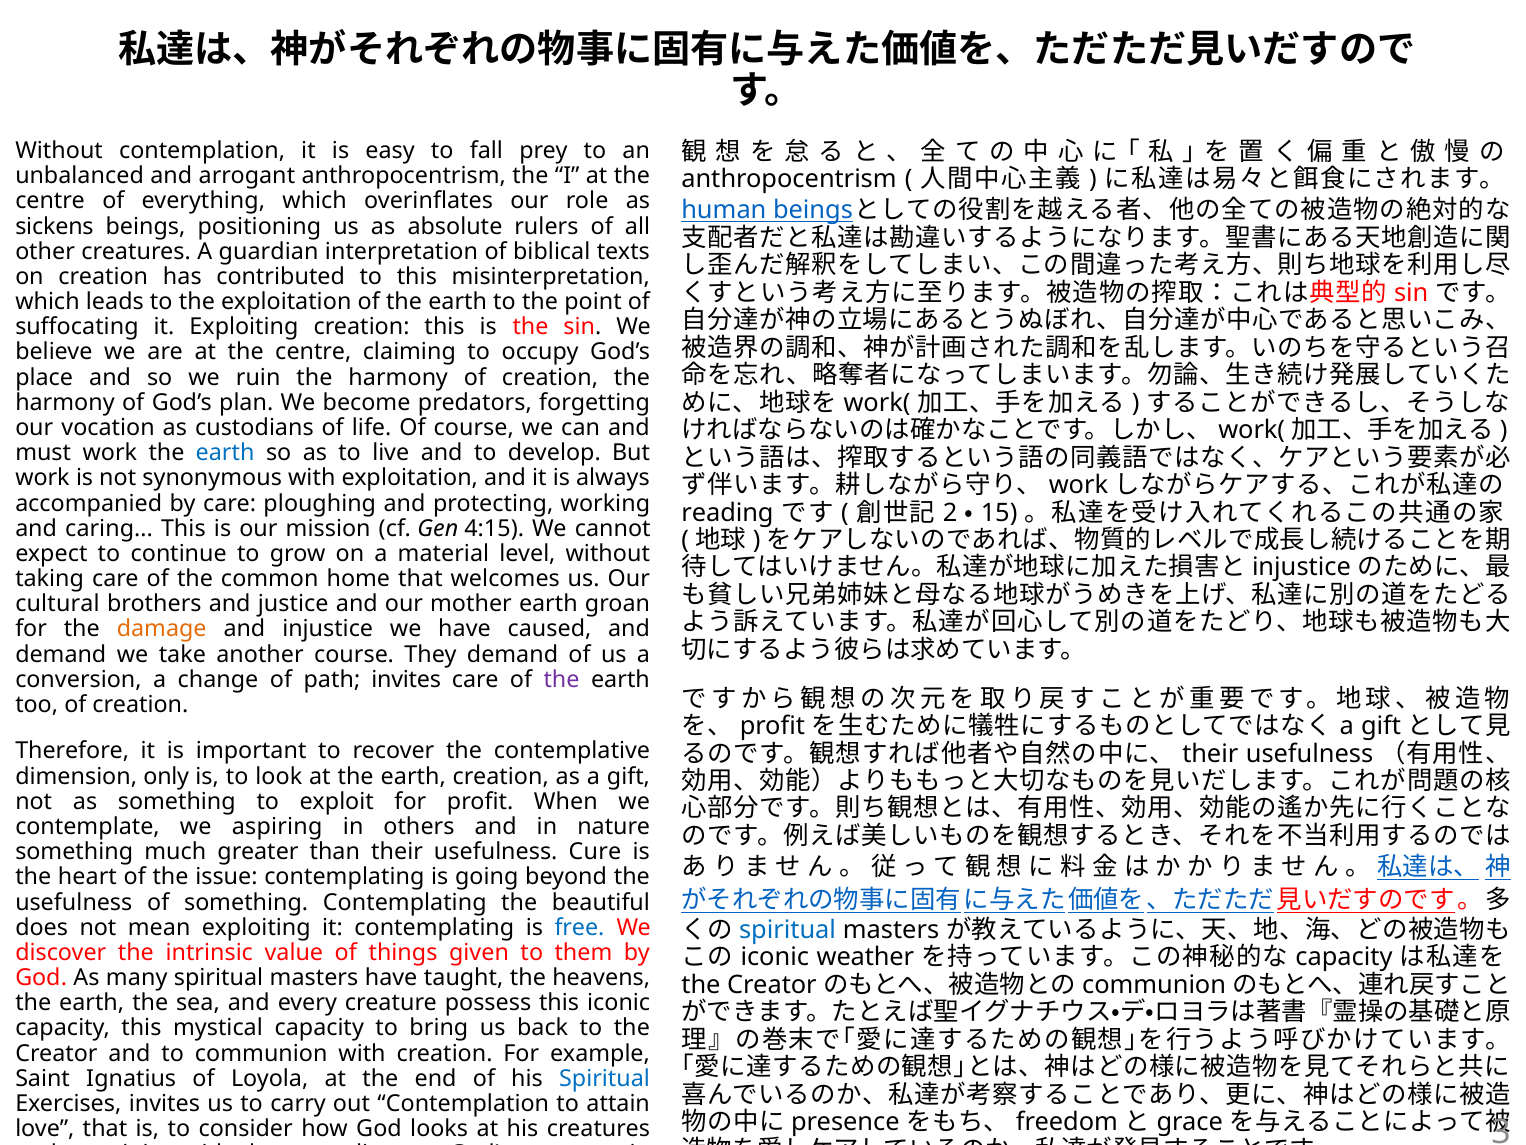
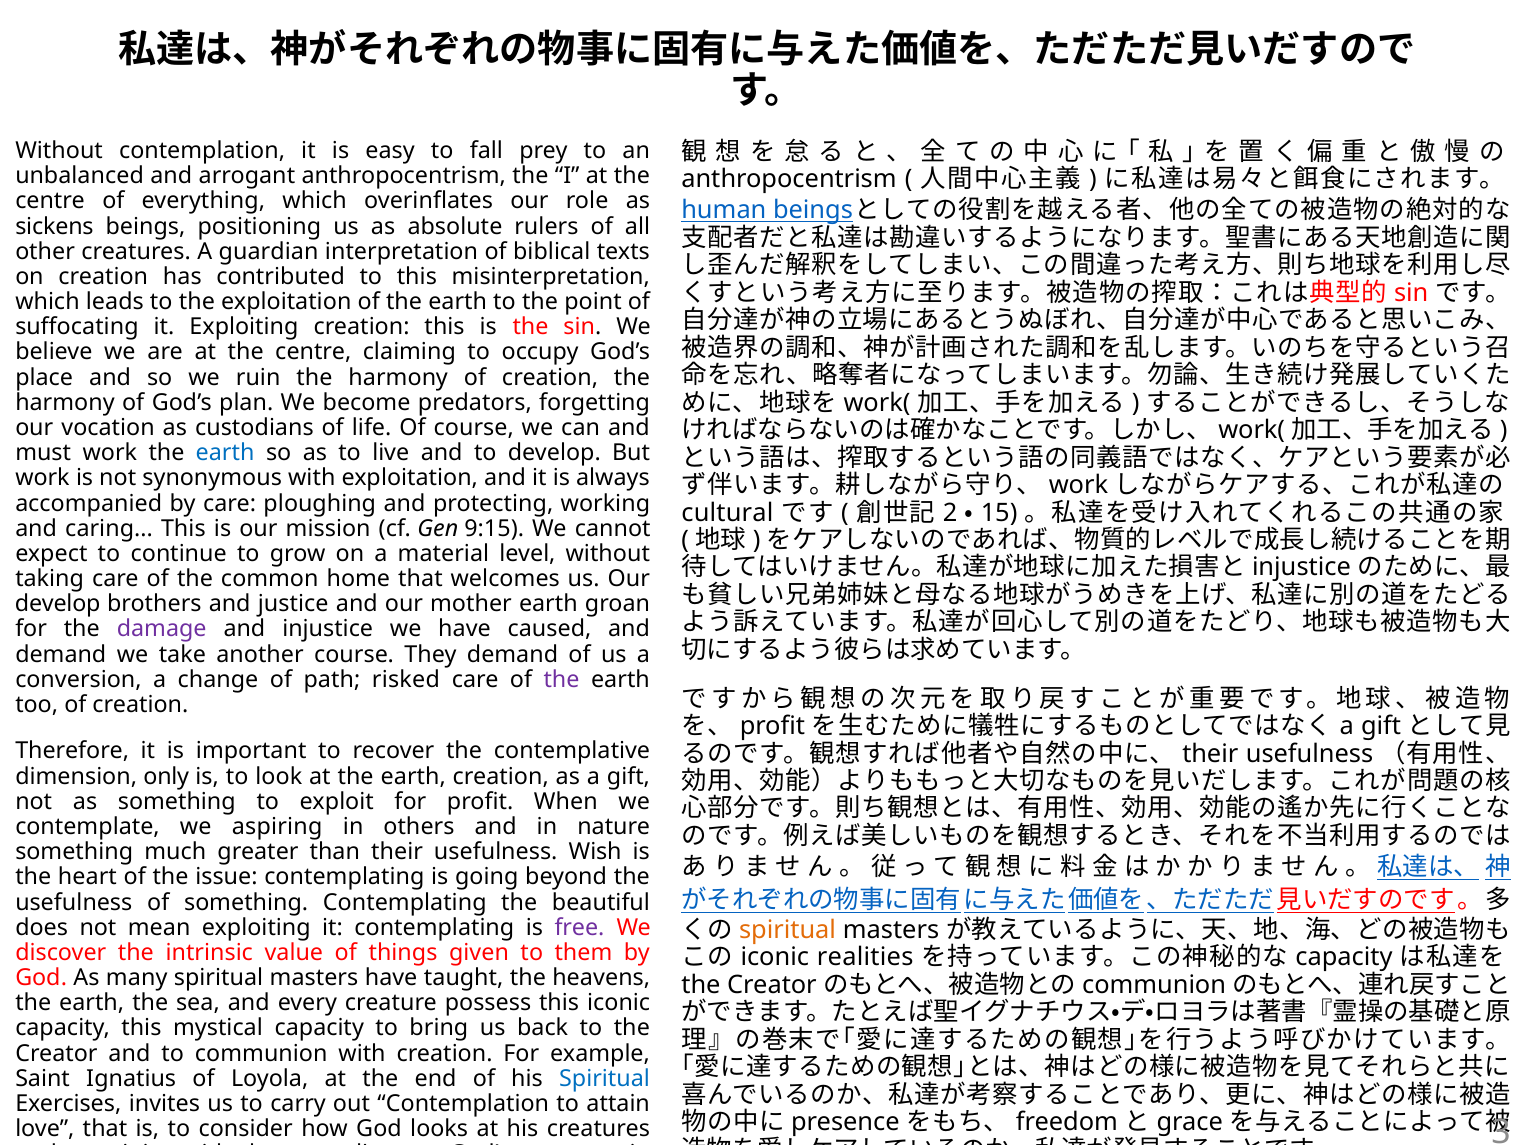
reading: reading -> cultural (727, 512)
4:15: 4:15 -> 9:15 (494, 528)
cultural: cultural -> develop (58, 604)
damage colour: orange -> purple (162, 629)
path invites: invites -> risked (406, 679)
Cure: Cure -> Wish (595, 852)
spiritual colour: blue -> orange (788, 930)
free colour: blue -> purple (579, 927)
weather: weather -> realities (865, 957)
